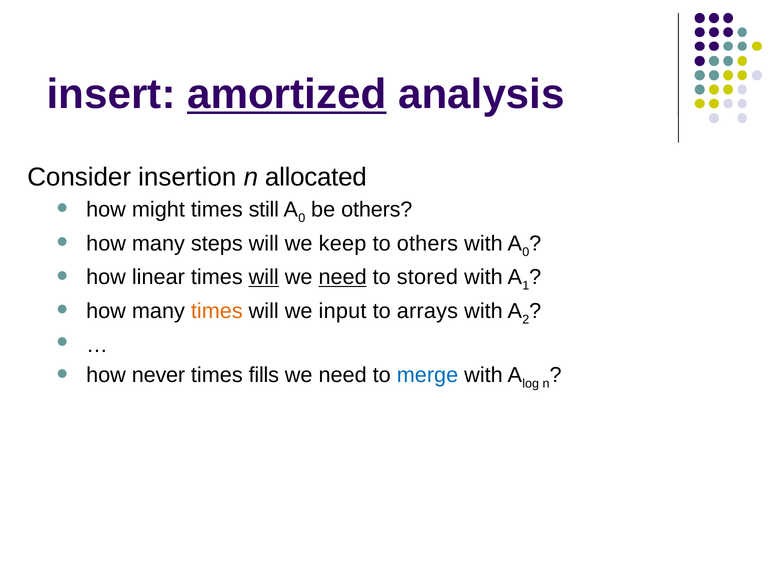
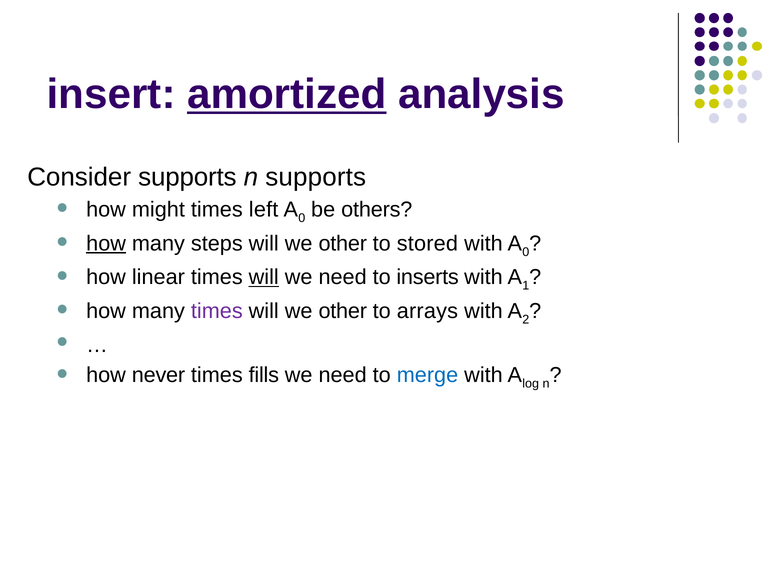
Consider insertion: insertion -> supports (187, 177)
n allocated: allocated -> supports (316, 177)
still: still -> left (264, 210)
how underline: none -> present (106, 244)
keep: keep -> other (343, 244)
to others: others -> stored (427, 244)
need underline: present -> none (343, 277)
stored: stored -> inserts (428, 277)
times colour: orange -> purple (217, 311)
input: input -> other (343, 311)
